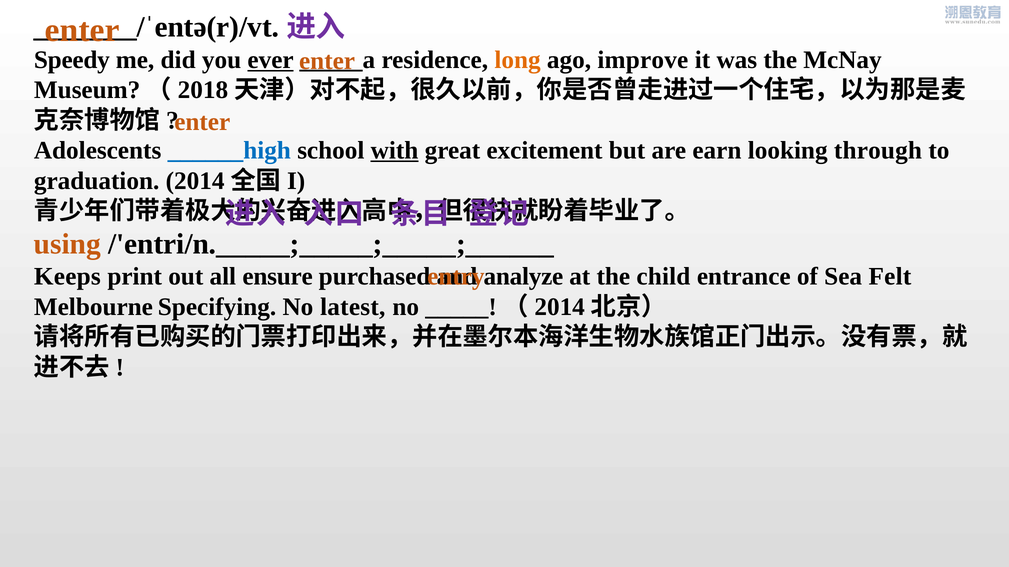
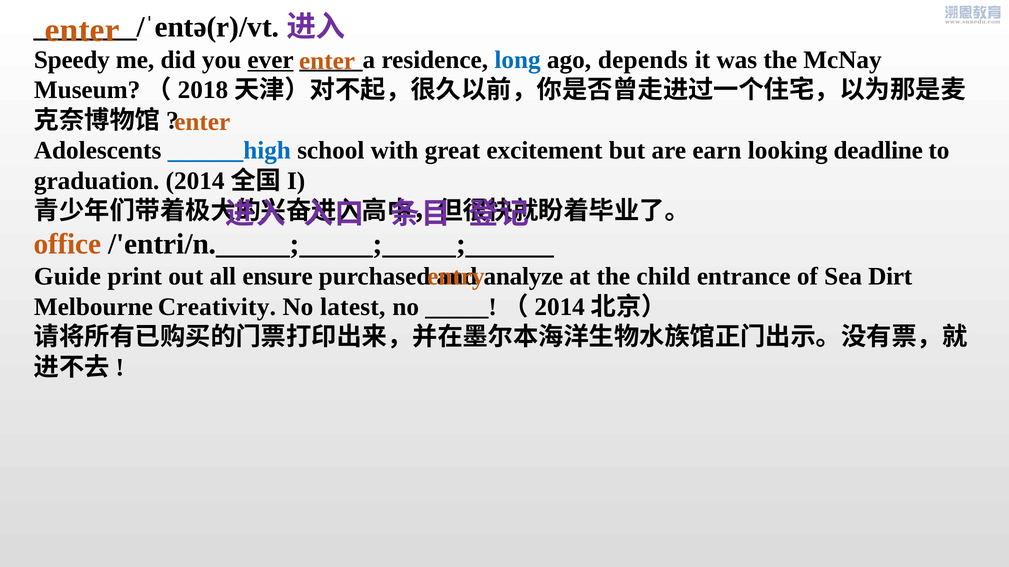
long colour: orange -> blue (518, 60)
improve: improve -> depends (643, 60)
with underline: present -> none (395, 151)
through: through -> deadline (878, 151)
using: using -> office (68, 244)
Keeps: Keeps -> Guide (67, 277)
Felt: Felt -> Dirt (890, 277)
Specifying: Specifying -> Creativity (217, 307)
